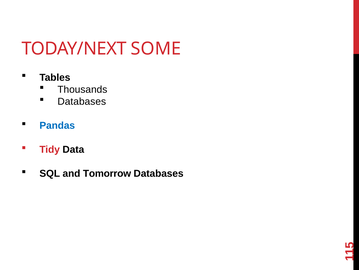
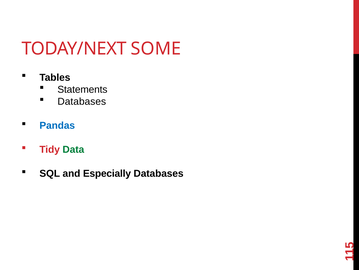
Thousands: Thousands -> Statements (82, 89)
Data colour: black -> green (73, 149)
Tomorrow: Tomorrow -> Especially (107, 173)
